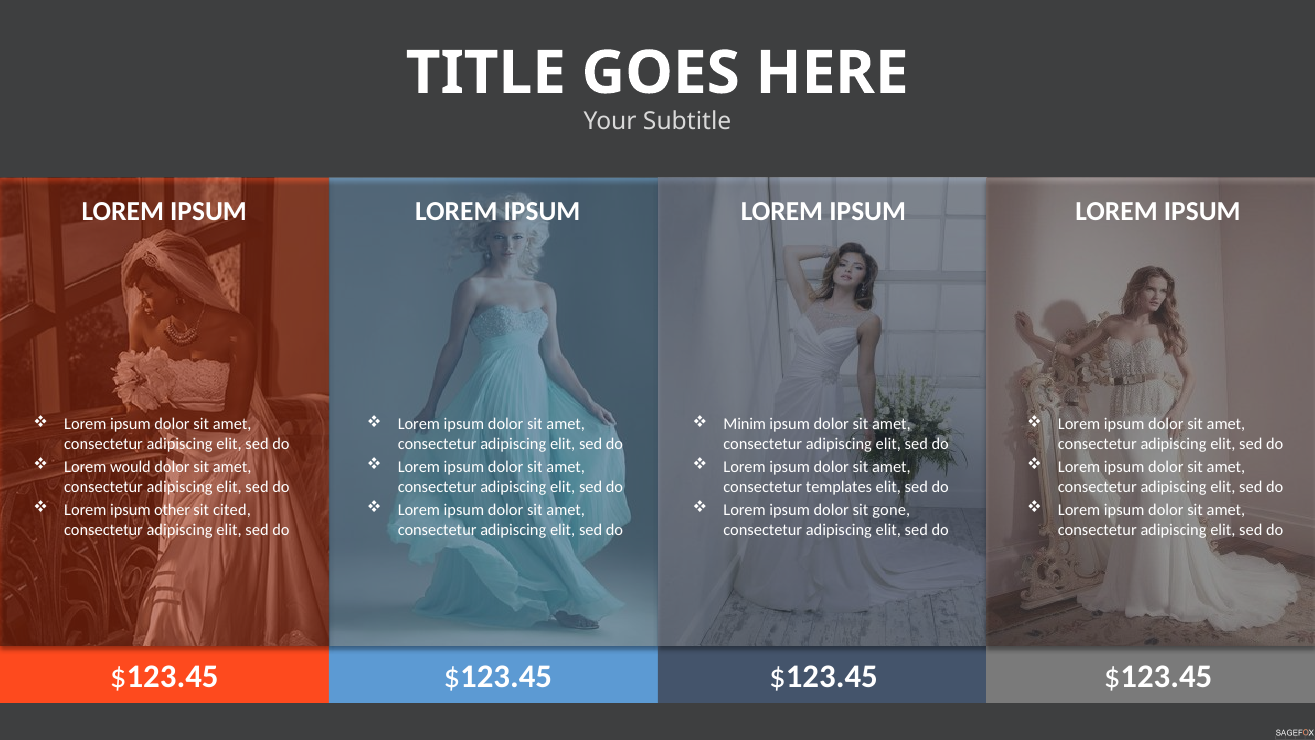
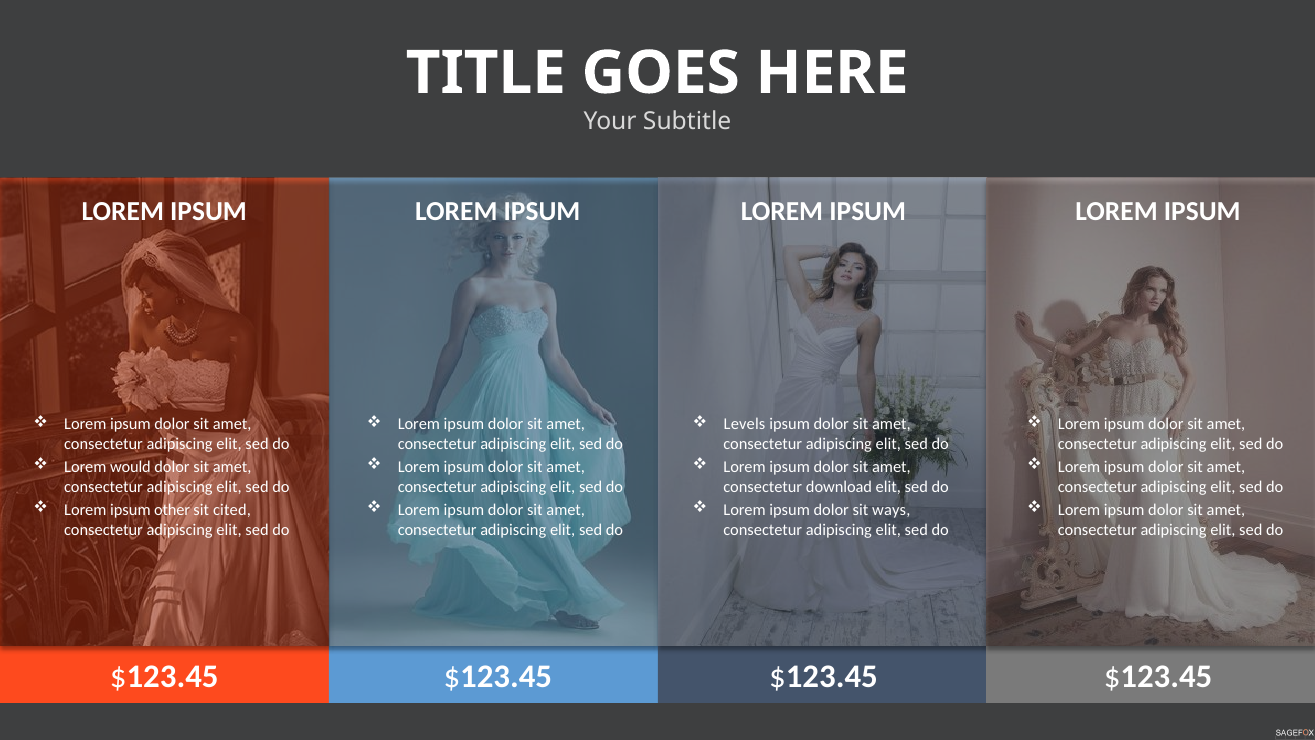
Minim: Minim -> Levels (745, 424)
templates: templates -> download (839, 487)
gone: gone -> ways (891, 510)
